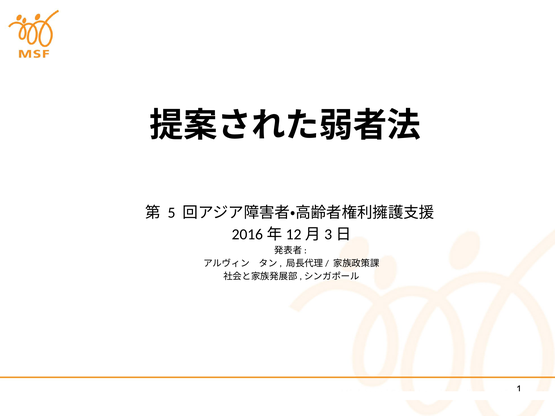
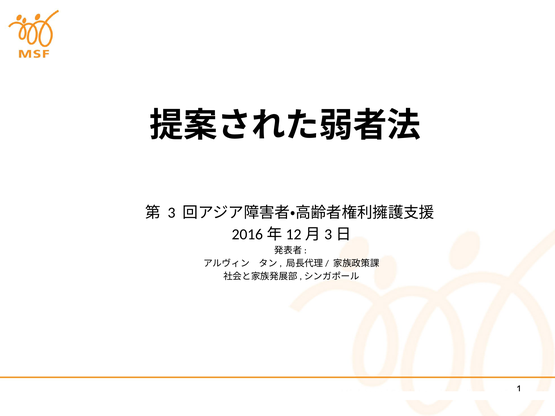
5: 5 -> 3 (172, 213)
